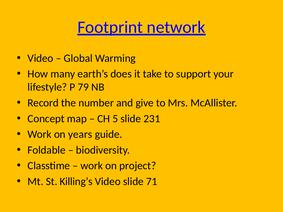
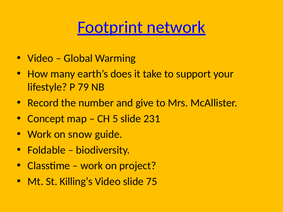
years: years -> snow (80, 134)
71: 71 -> 75 (152, 182)
